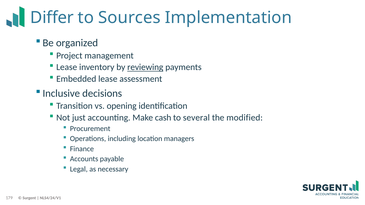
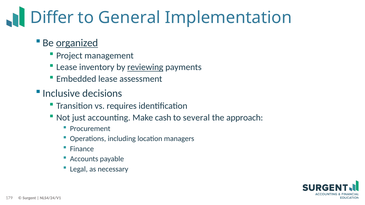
Sources: Sources -> General (129, 18)
organized underline: none -> present (77, 43)
opening: opening -> requires (122, 106)
modified: modified -> approach (245, 118)
